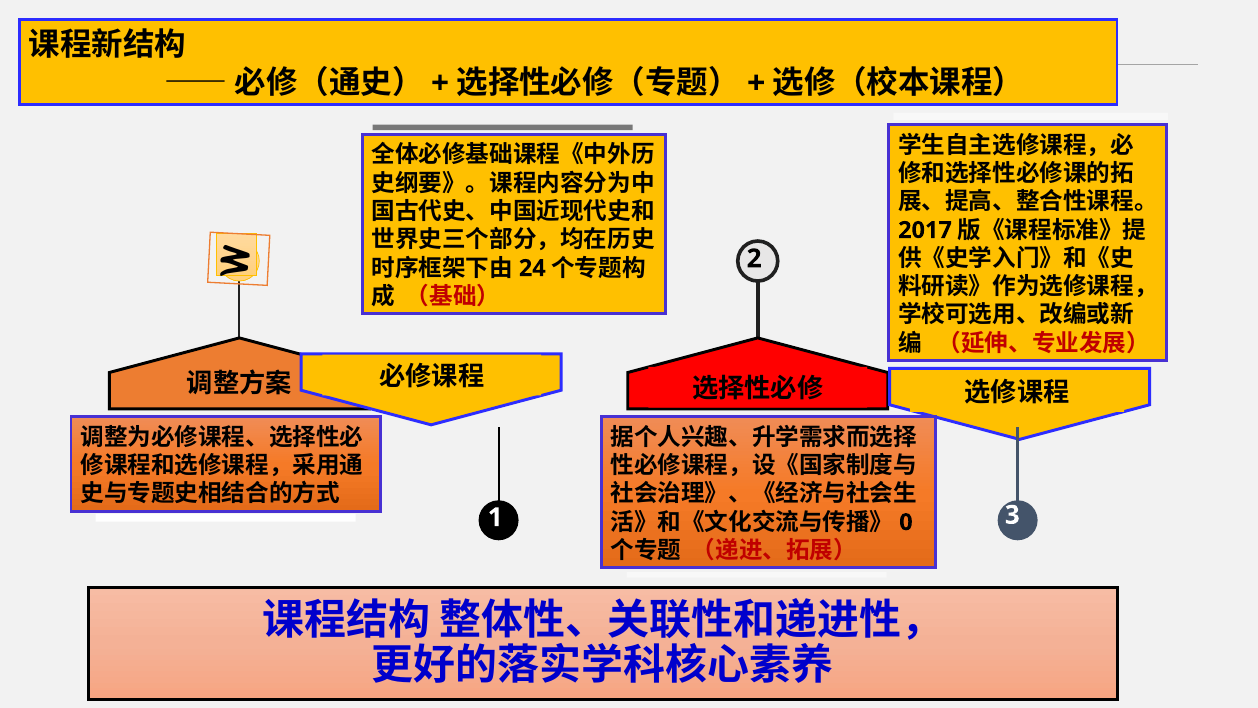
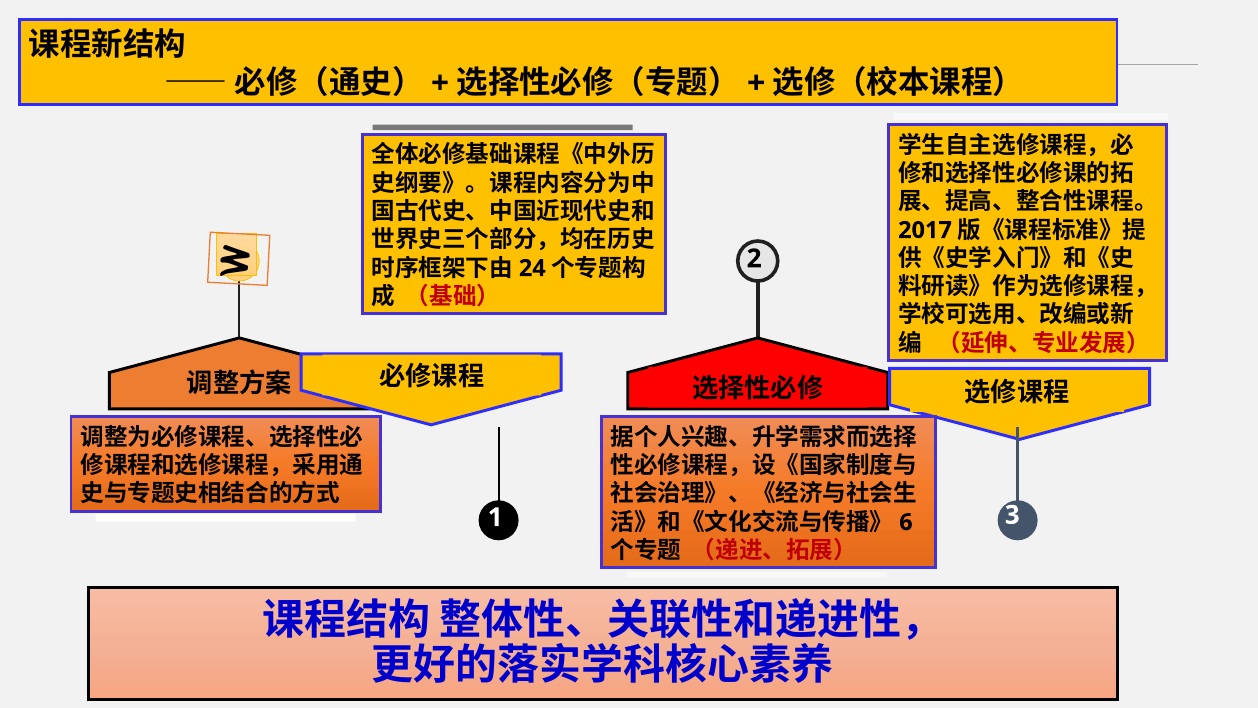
0: 0 -> 6 (906, 522)
